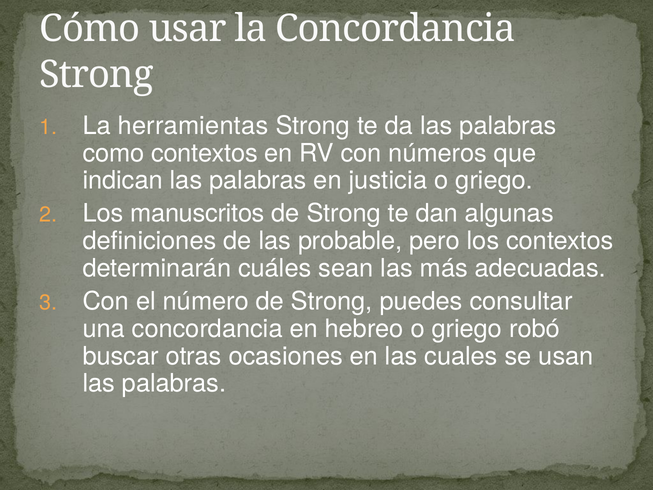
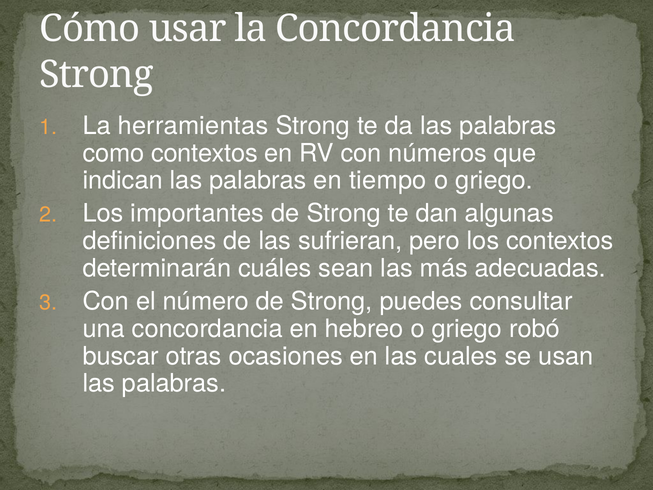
justicia: justicia -> tiempo (388, 180)
manuscritos: manuscritos -> importantes (197, 213)
probable: probable -> sufrieran (350, 241)
